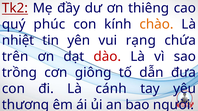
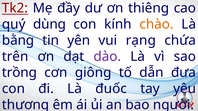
phúc: phúc -> dùng (50, 24)
nhiệt: nhiệt -> bằng (18, 40)
dào colour: red -> purple (107, 57)
cánh: cánh -> đuốc (111, 89)
